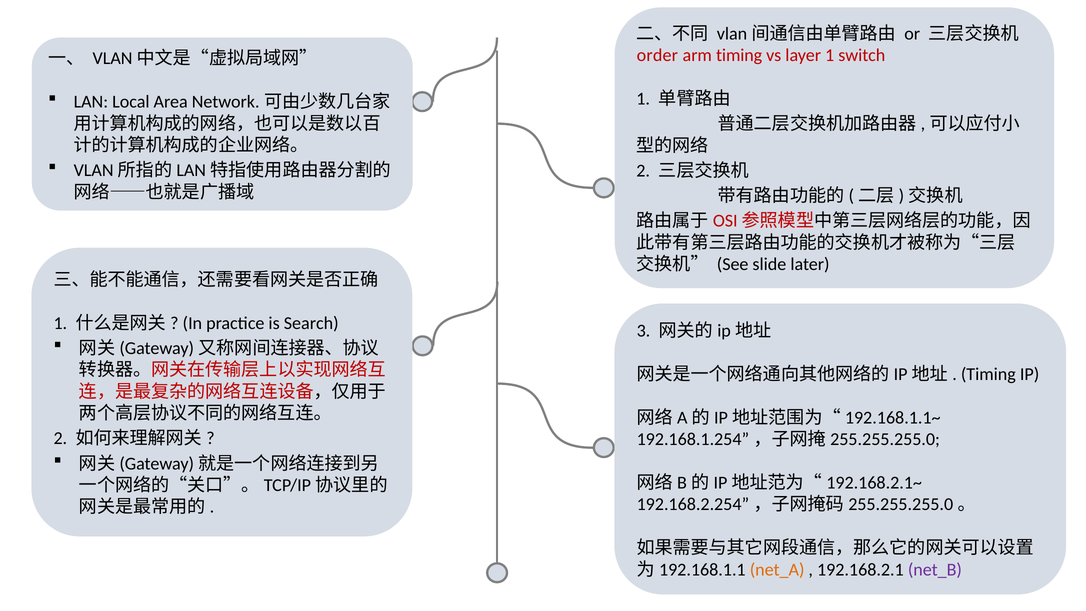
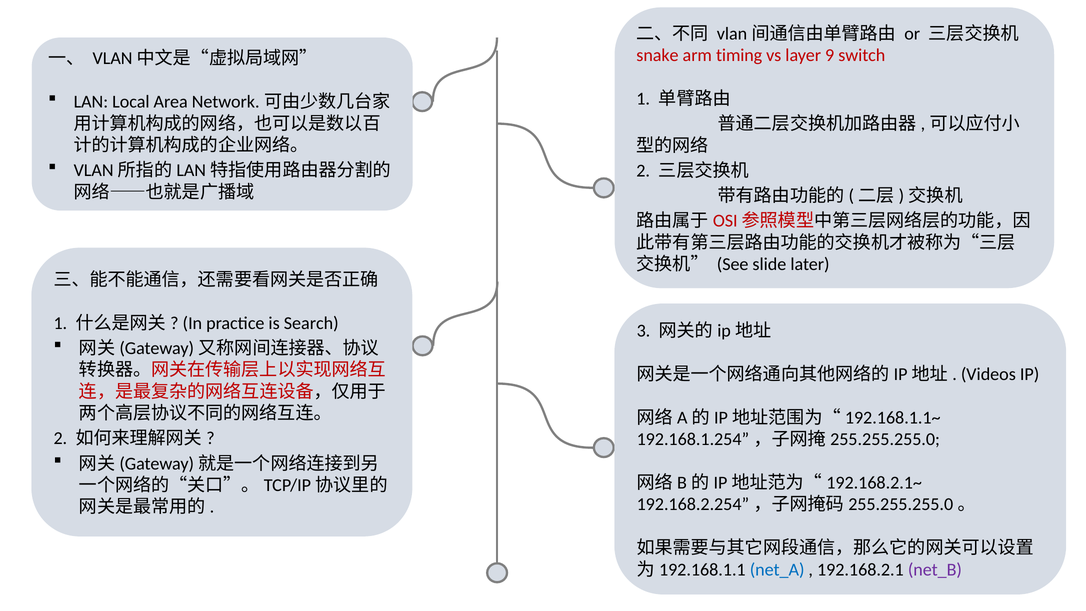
order: order -> snake (657, 55)
layer 1: 1 -> 9 (830, 55)
Timing: Timing -> Videos (988, 374)
net_A colour: orange -> blue (777, 570)
